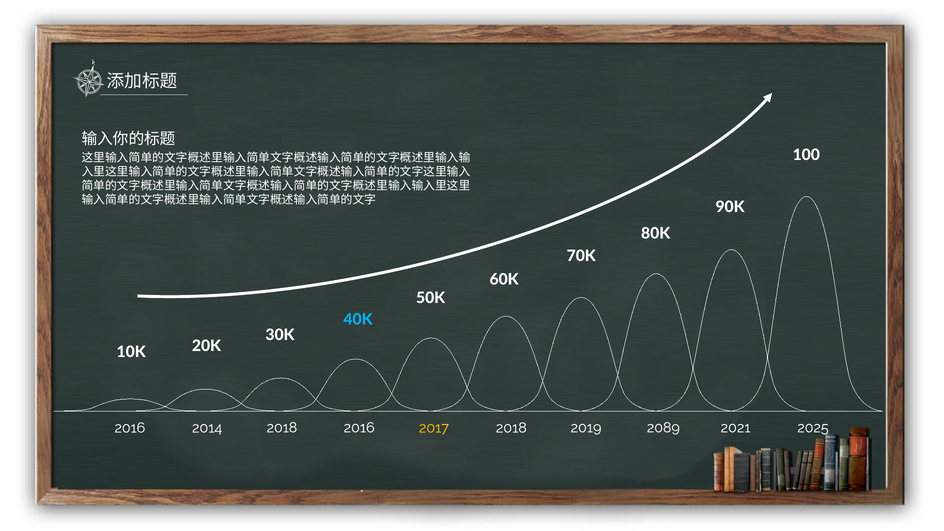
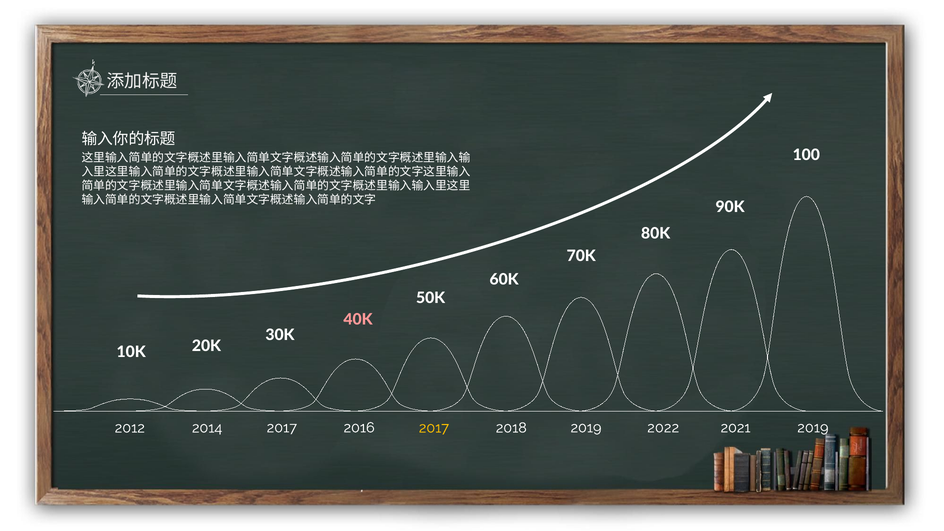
40K colour: light blue -> pink (358, 320)
2016: 2016 -> 2012 (130, 428)
2014 2018: 2018 -> 2017 (282, 428)
2089: 2089 -> 2022 (663, 428)
2021 2025: 2025 -> 2019 (813, 428)
